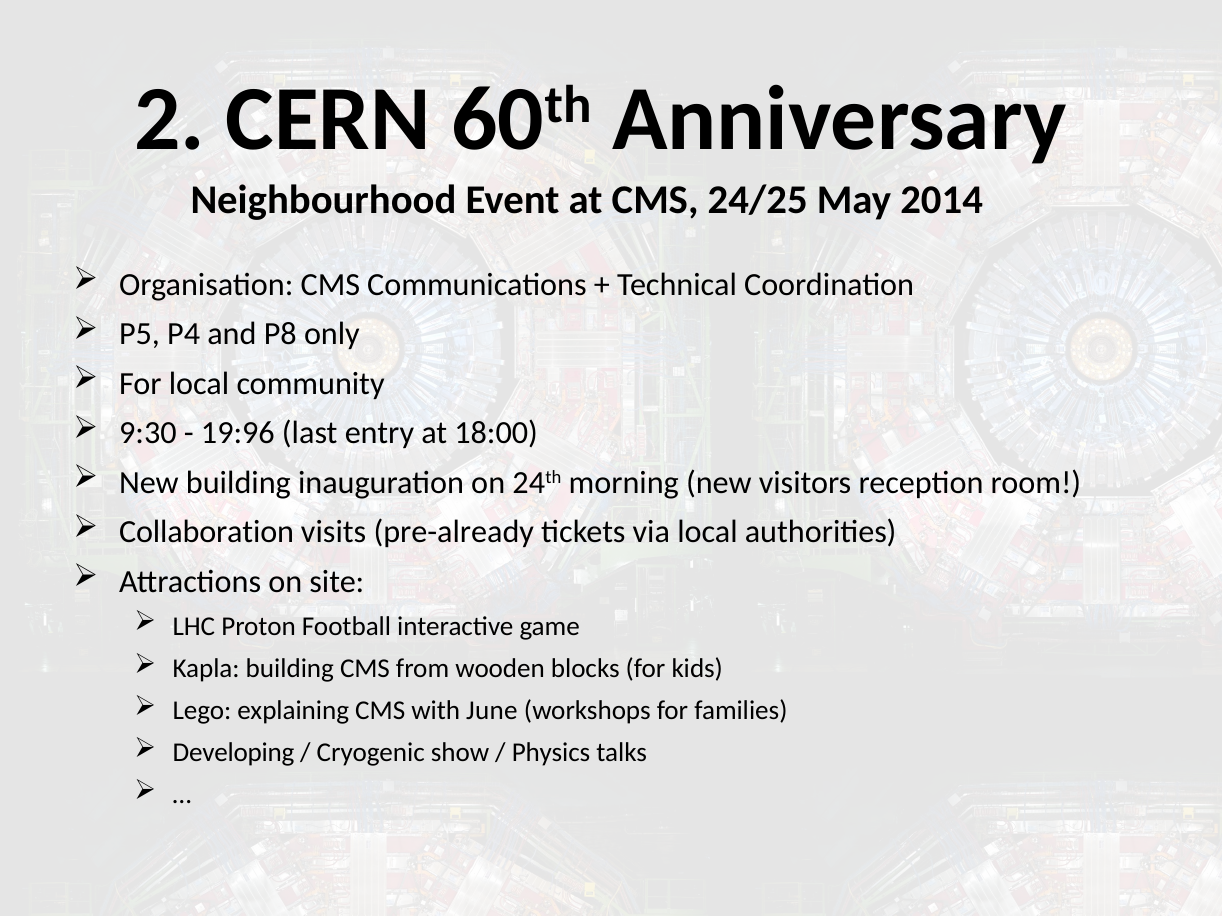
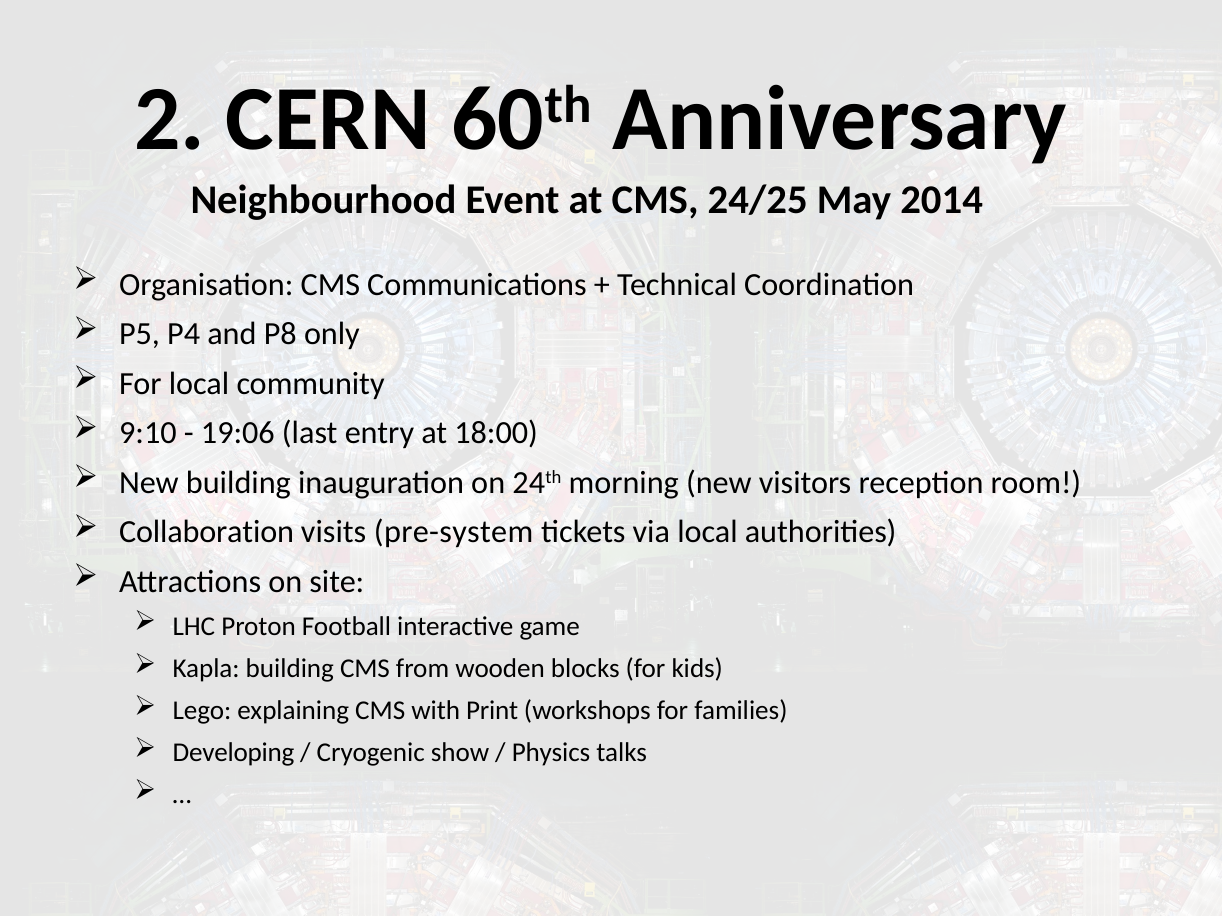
9:30: 9:30 -> 9:10 (148, 433)
19:96: 19:96 -> 19:06 (238, 433)
pre-already: pre-already -> pre-system (454, 532)
June: June -> Print (492, 711)
